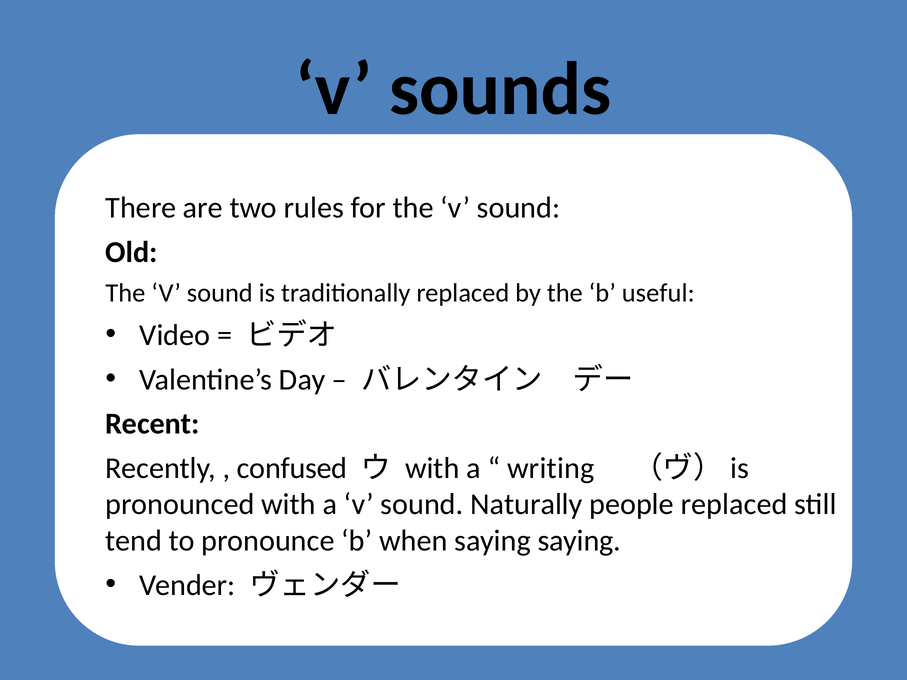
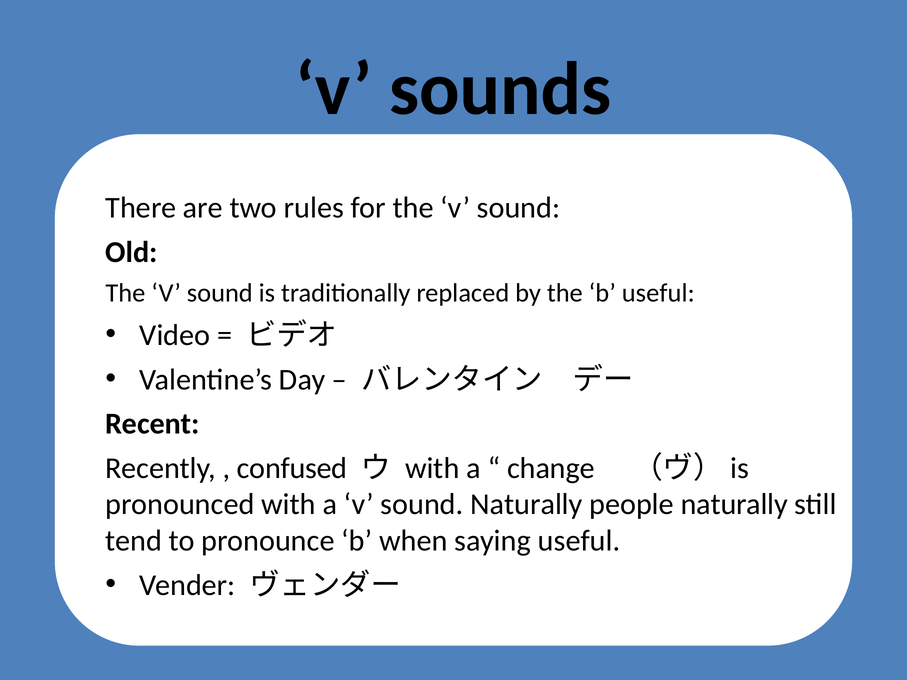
writing: writing -> change (551, 468)
people replaced: replaced -> naturally (734, 505)
saying saying: saying -> useful (579, 541)
